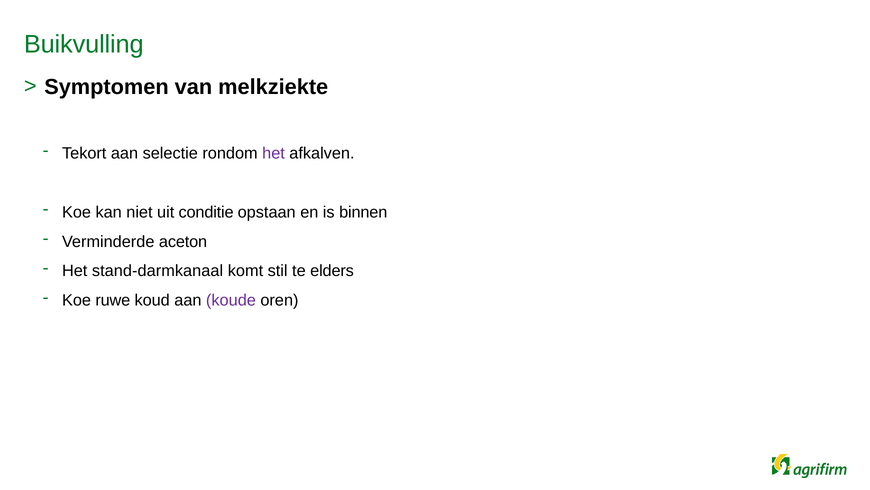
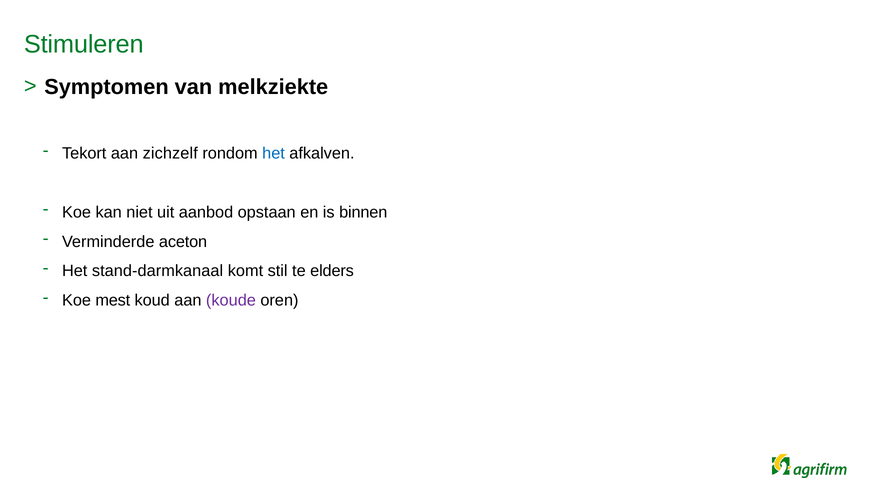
Buikvulling: Buikvulling -> Stimuleren (84, 44)
selectie: selectie -> zichzelf (170, 153)
het colour: purple -> blue (274, 153)
conditie: conditie -> aanbod (206, 212)
ruwe: ruwe -> mest (113, 300)
